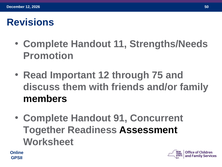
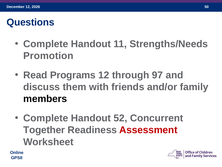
Revisions: Revisions -> Questions (30, 22)
Important: Important -> Programs (73, 75)
75: 75 -> 97 (157, 75)
91: 91 -> 52 (120, 118)
Assessment colour: black -> red (148, 130)
